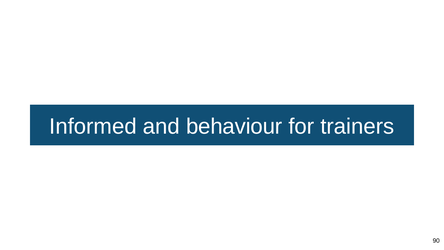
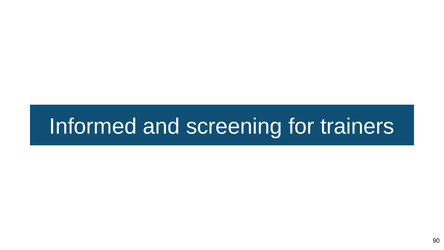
behaviour: behaviour -> screening (234, 126)
